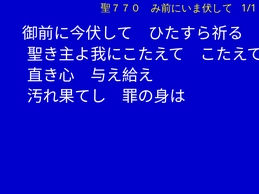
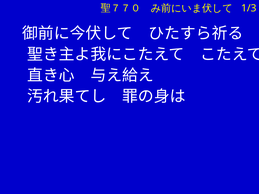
1/1: 1/1 -> 1/3 (249, 8)
